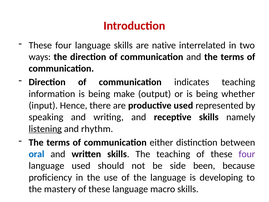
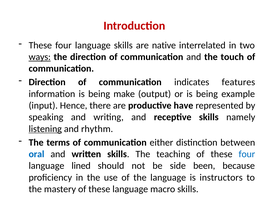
ways underline: none -> present (40, 57)
and the terms: terms -> touch (232, 57)
indicates teaching: teaching -> features (238, 82)
whether: whether -> example (238, 94)
productive used: used -> have (183, 105)
four colour: purple -> blue (247, 154)
language used: used -> lined (81, 166)
developing: developing -> instructors (221, 177)
